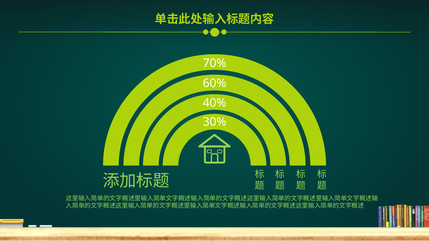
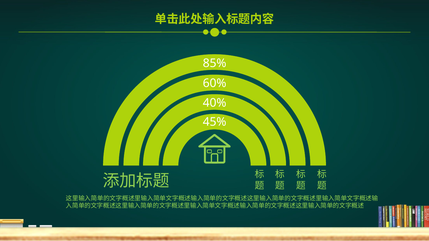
70%: 70% -> 85% (215, 63)
30%: 30% -> 45% (215, 122)
